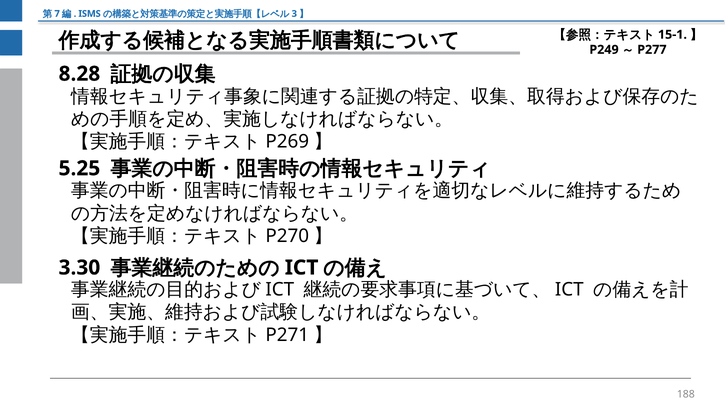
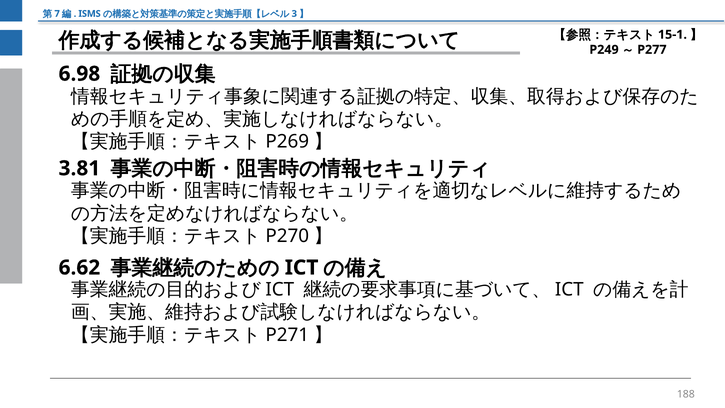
8.28: 8.28 -> 6.98 (79, 74)
5.25: 5.25 -> 3.81 (79, 168)
3.30: 3.30 -> 6.62 (79, 268)
